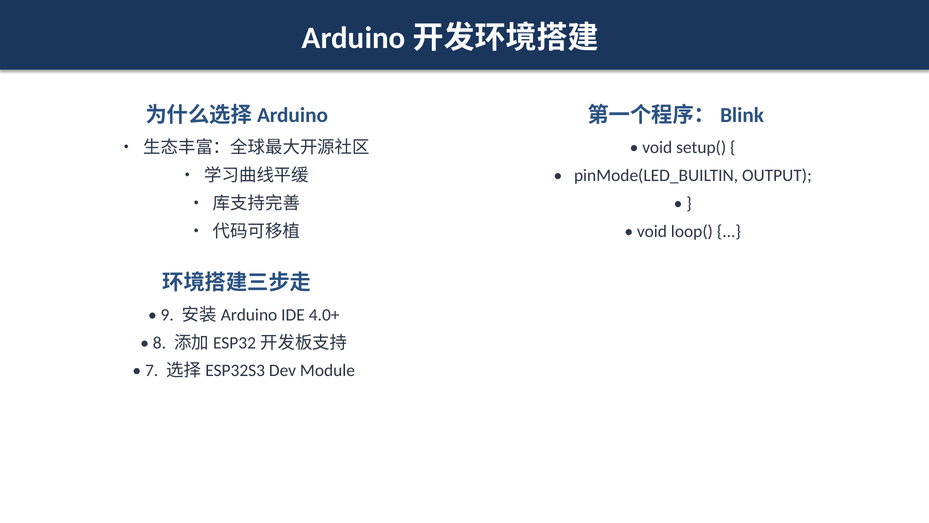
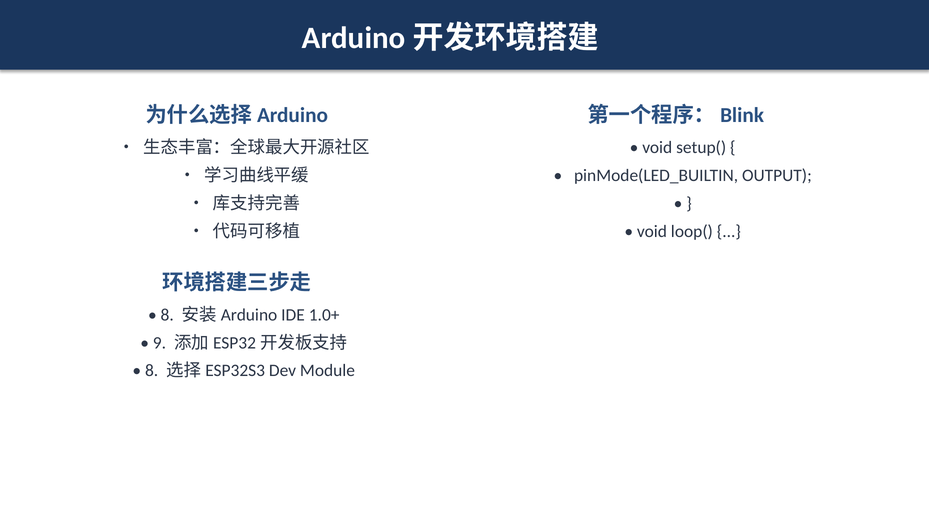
9: 9 -> 8 (167, 315)
4.0+: 4.0+ -> 1.0+ (324, 315)
8: 8 -> 9 (159, 343)
7: 7 -> 8 (152, 370)
